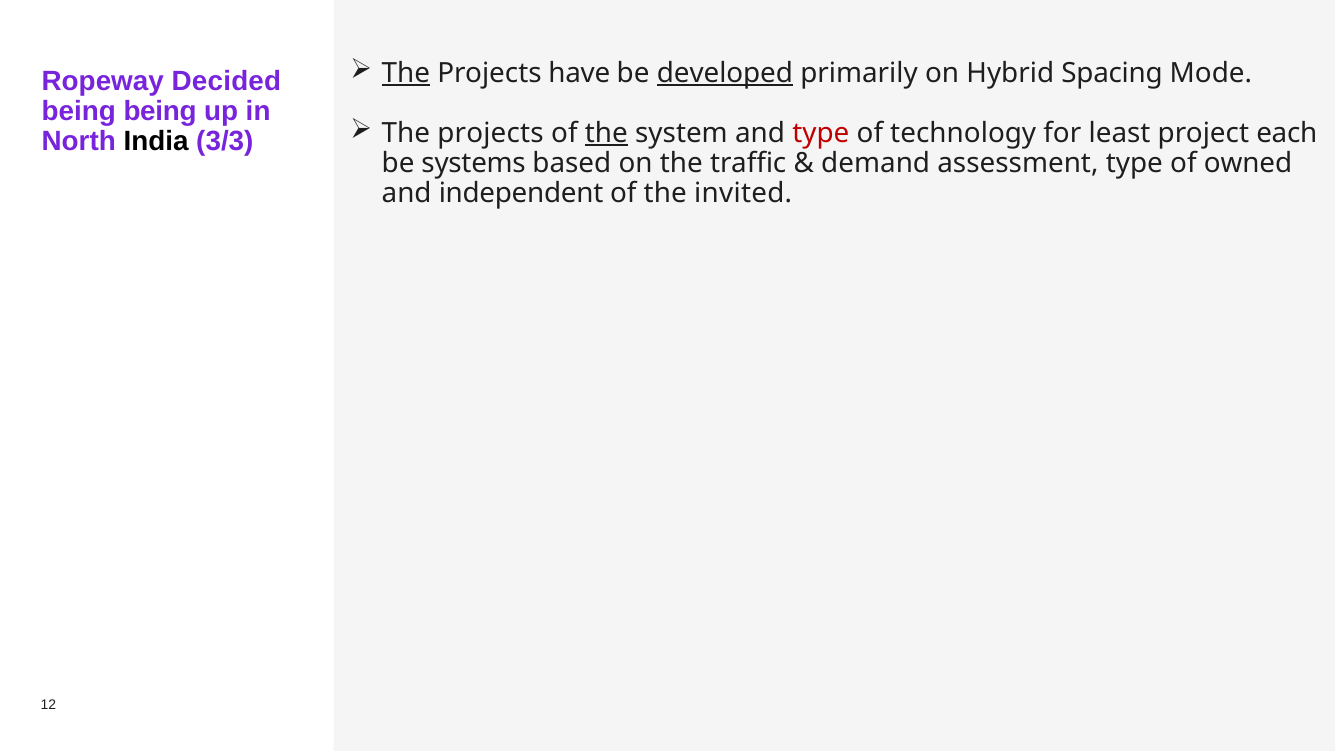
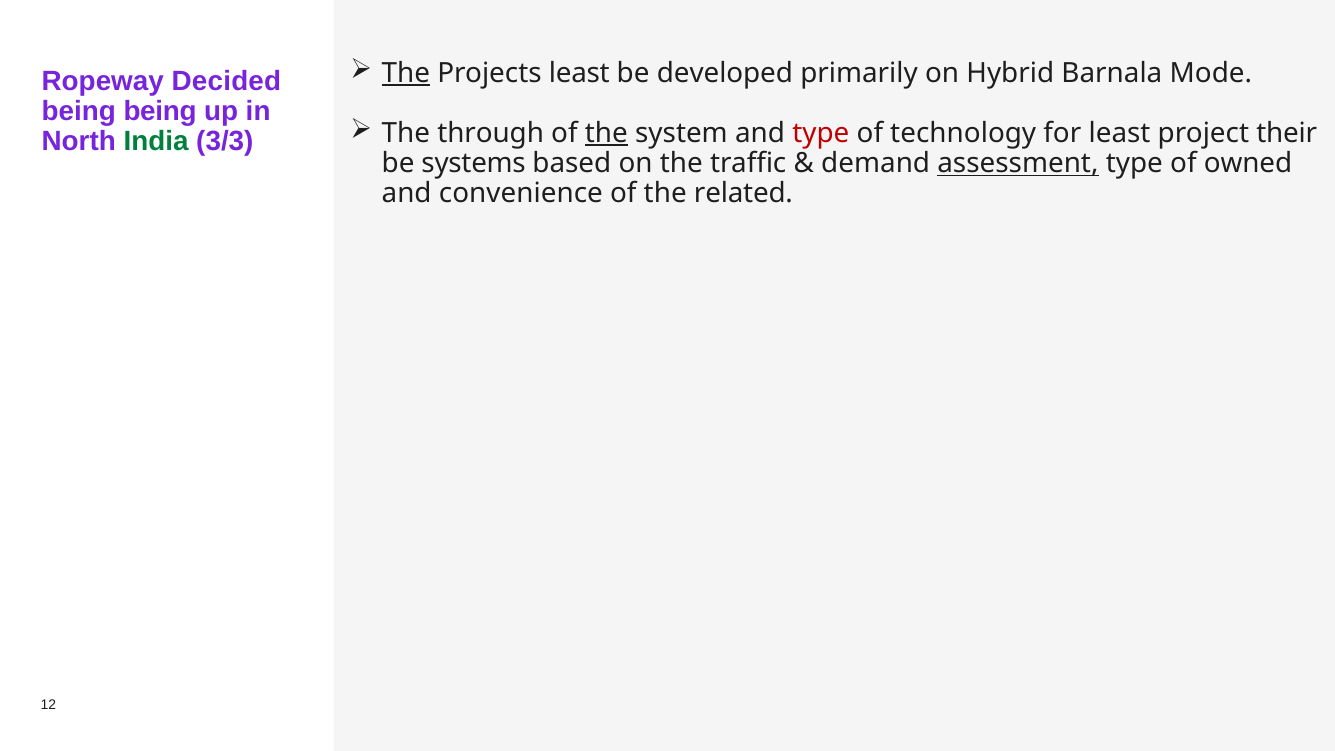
Projects have: have -> least (579, 73)
developed underline: present -> none (725, 73)
Spacing: Spacing -> Barnala (1112, 73)
projects: projects -> through (491, 133)
each: each -> their (1287, 133)
India colour: black -> green (156, 141)
assessment underline: none -> present (1018, 163)
independent: independent -> convenience (521, 193)
invited: invited -> related (743, 193)
